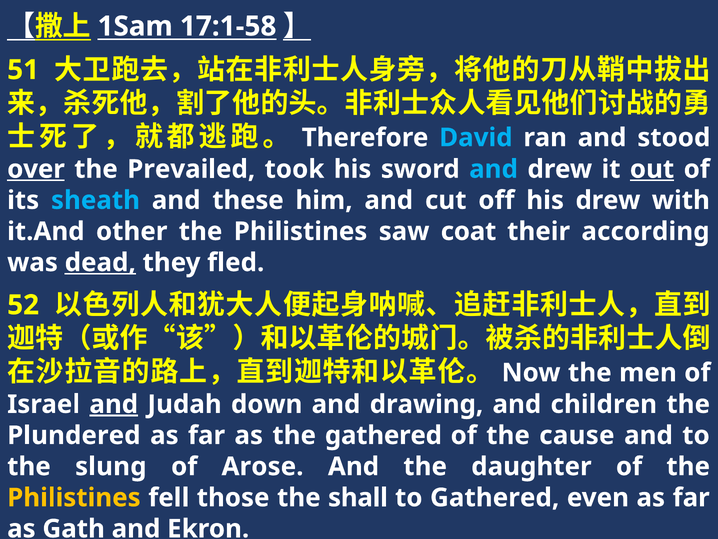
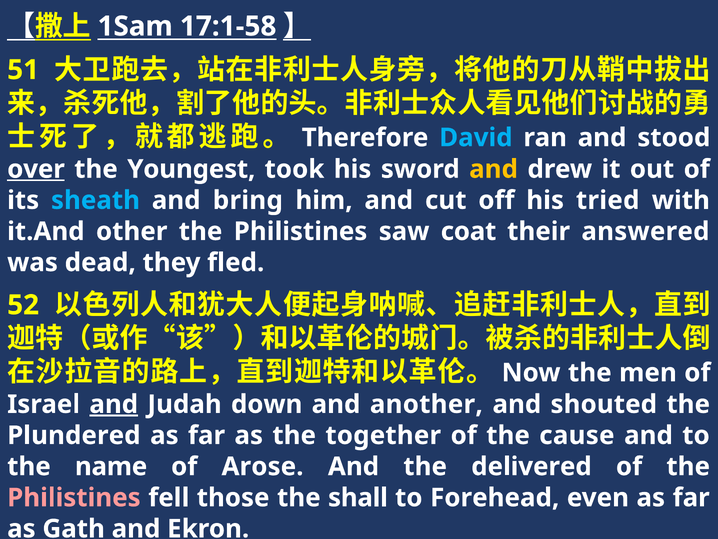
Prevailed: Prevailed -> Youngest (191, 169)
and colour: light blue -> yellow (494, 169)
out underline: present -> none (652, 169)
these: these -> bring (248, 200)
his drew: drew -> tried (608, 200)
according: according -> answered (645, 231)
dead underline: present -> none (100, 262)
drawing: drawing -> another (426, 404)
children: children -> shouted (604, 404)
the gathered: gathered -> together (383, 435)
slung: slung -> name (111, 466)
daughter: daughter -> delivered (531, 466)
Philistines colour: yellow -> pink (74, 497)
to Gathered: Gathered -> Forehead (495, 497)
